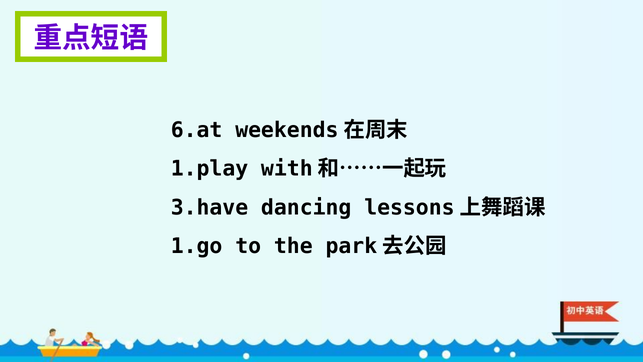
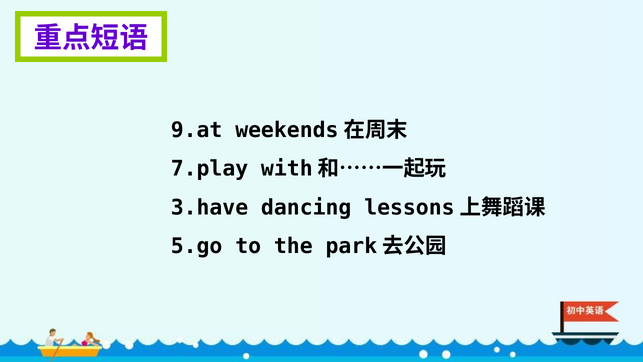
6.at: 6.at -> 9.at (197, 130)
1.play: 1.play -> 7.play (209, 169)
1.go: 1.go -> 5.go (197, 246)
